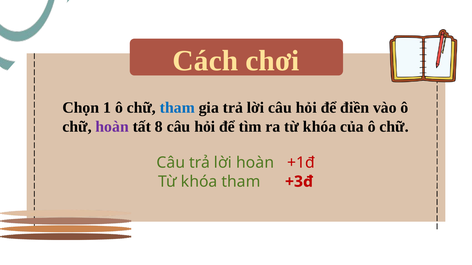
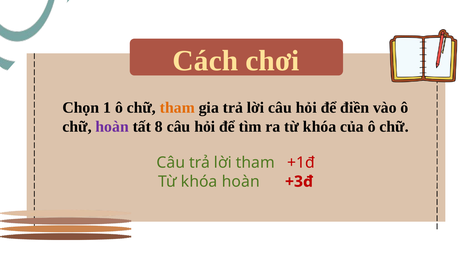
tham colour: blue -> orange (177, 108)
lời hoàn: hoàn -> tham (255, 163)
khóa tham: tham -> hoàn (241, 182)
